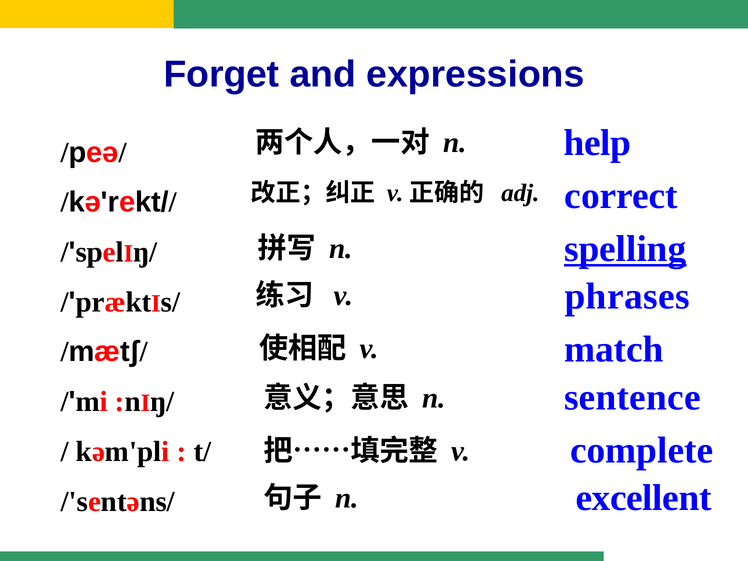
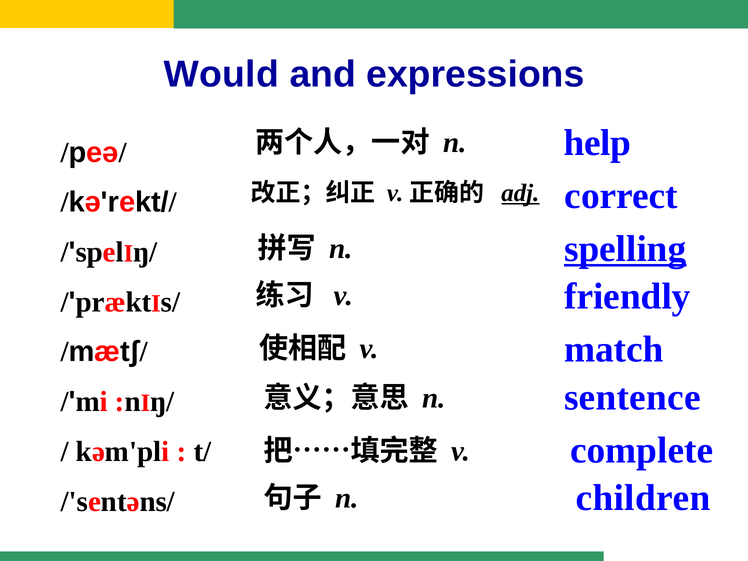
Forget: Forget -> Would (221, 74)
adj underline: none -> present (520, 193)
phrases: phrases -> friendly (627, 296)
excellent: excellent -> children (643, 498)
